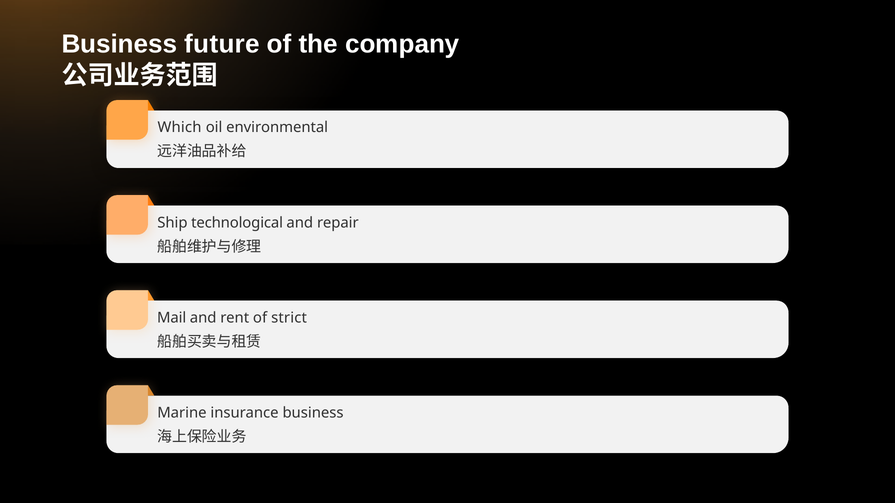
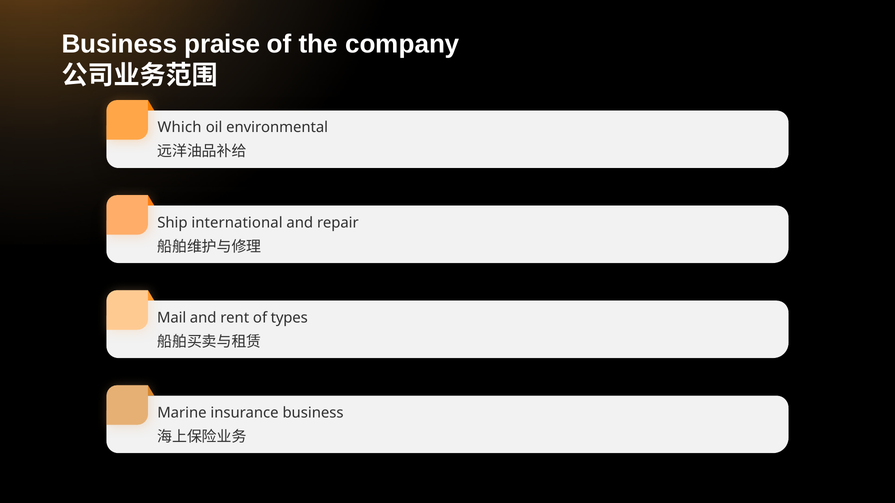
future: future -> praise (222, 44)
technological: technological -> international (237, 223)
strict: strict -> types (289, 318)
